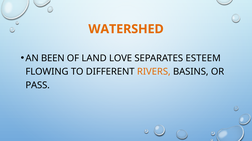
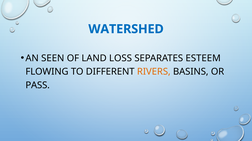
WATERSHED colour: orange -> blue (126, 29)
BEEN: BEEN -> SEEN (53, 58)
LOVE: LOVE -> LOSS (120, 58)
